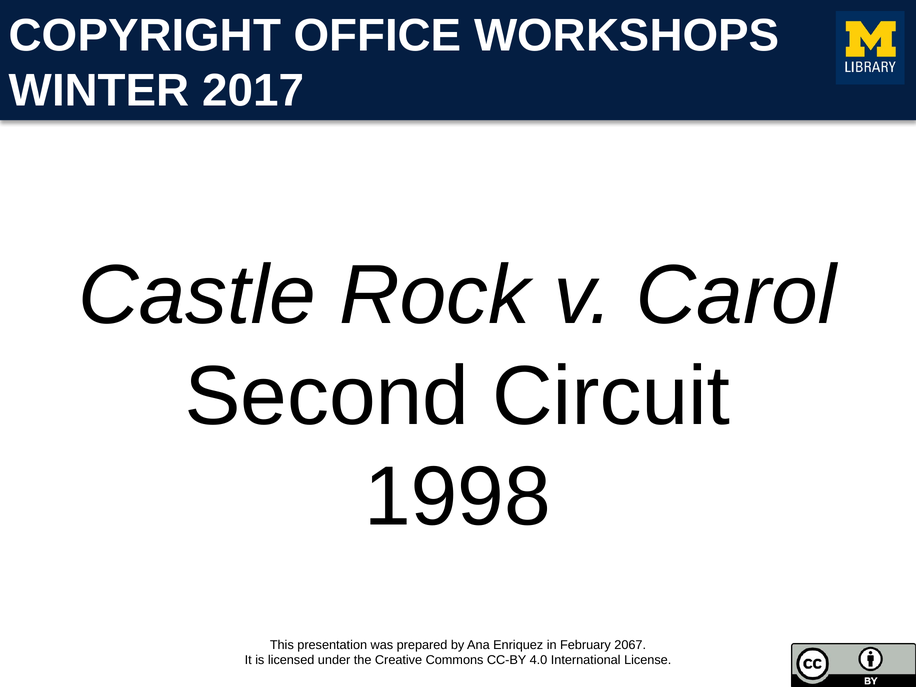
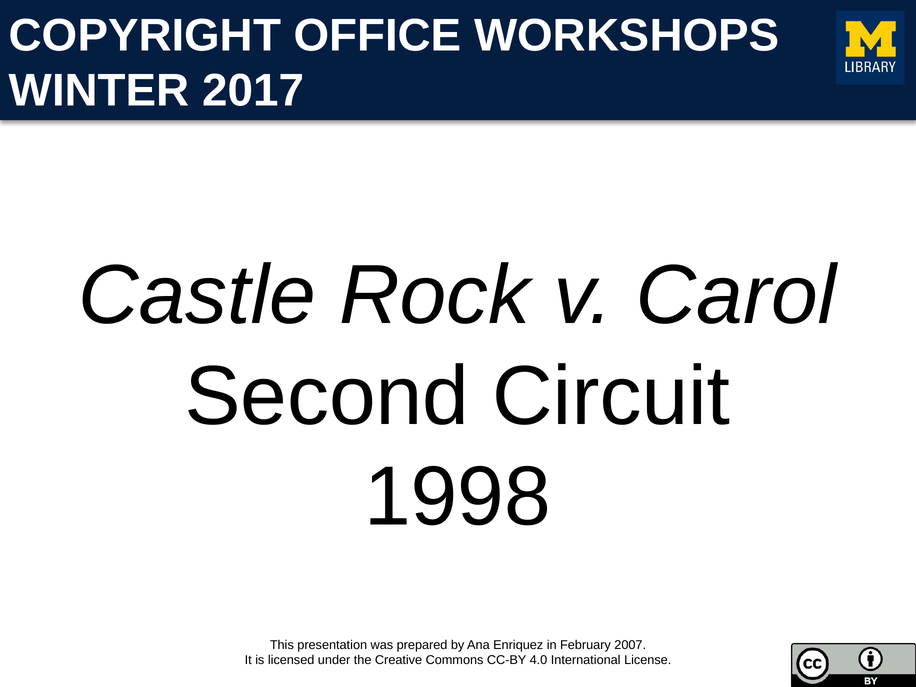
2067: 2067 -> 2007 (630, 645)
